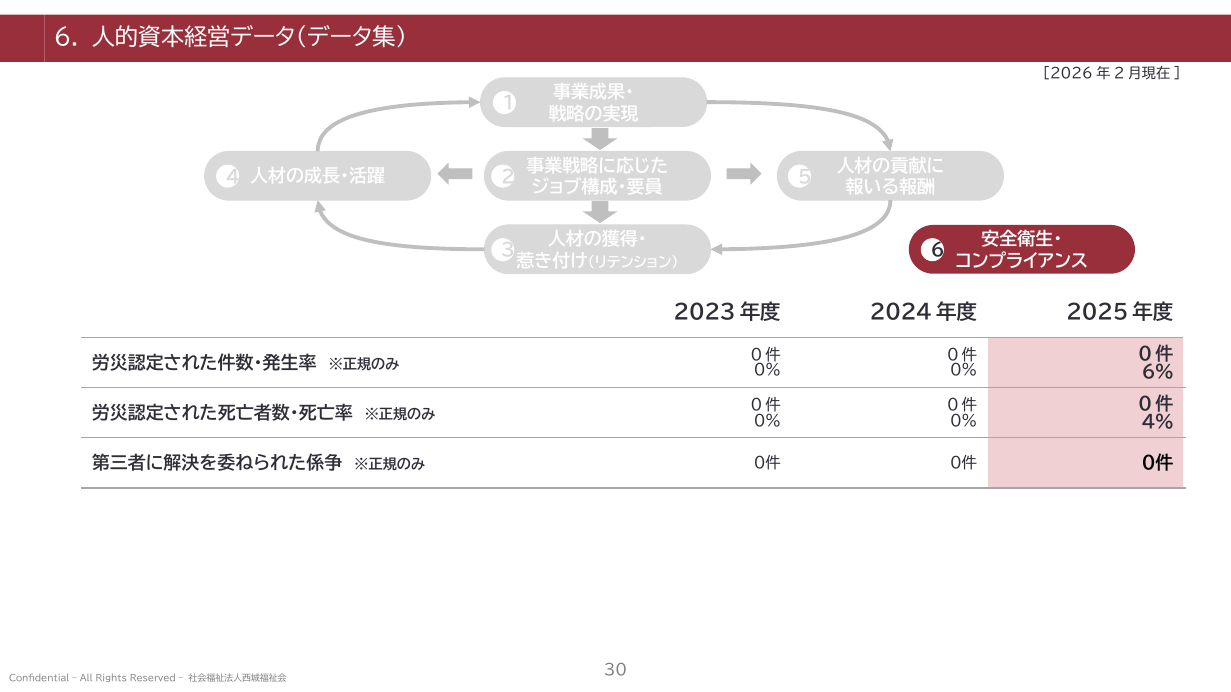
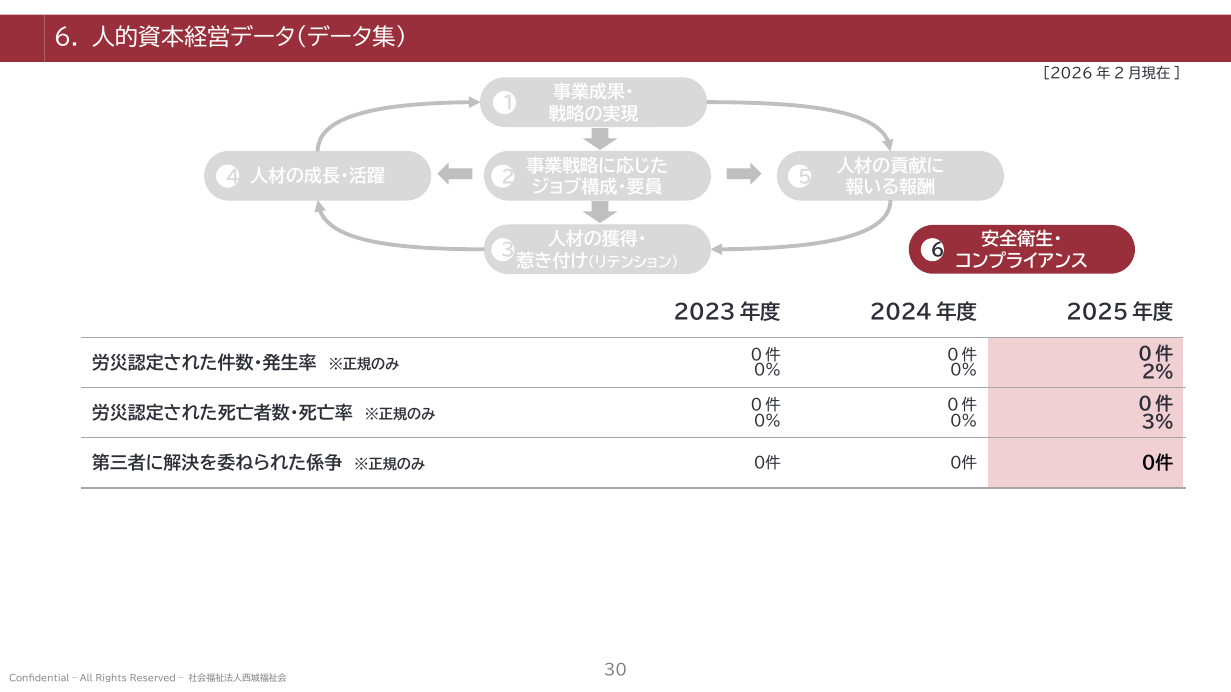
6%: 6% -> 2% (1158, 373)
4%: 4% -> 3% (1158, 423)
